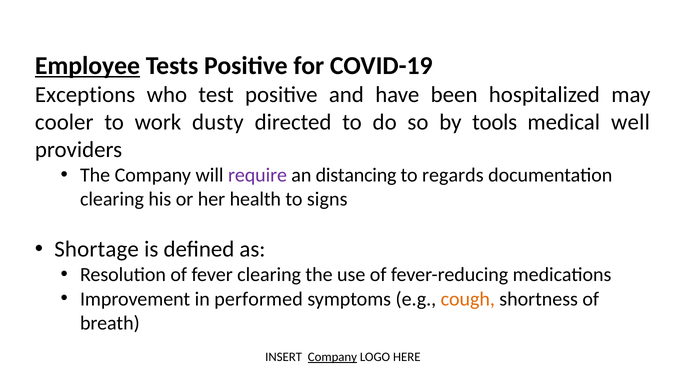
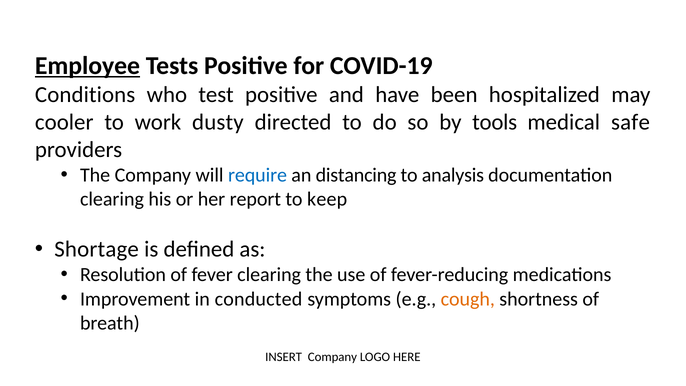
Exceptions: Exceptions -> Conditions (85, 95)
well: well -> safe (630, 122)
require colour: purple -> blue (257, 175)
regards: regards -> analysis (453, 175)
health: health -> report (255, 199)
signs: signs -> keep (327, 199)
performed: performed -> conducted (259, 299)
Company underline: present -> none (332, 357)
